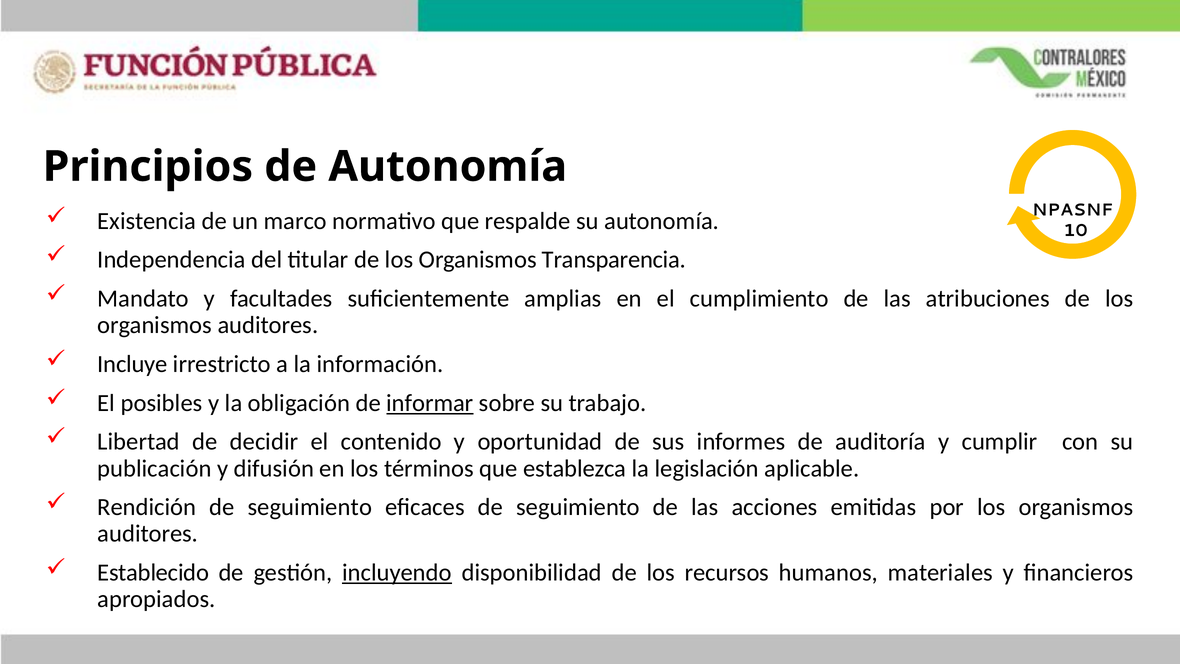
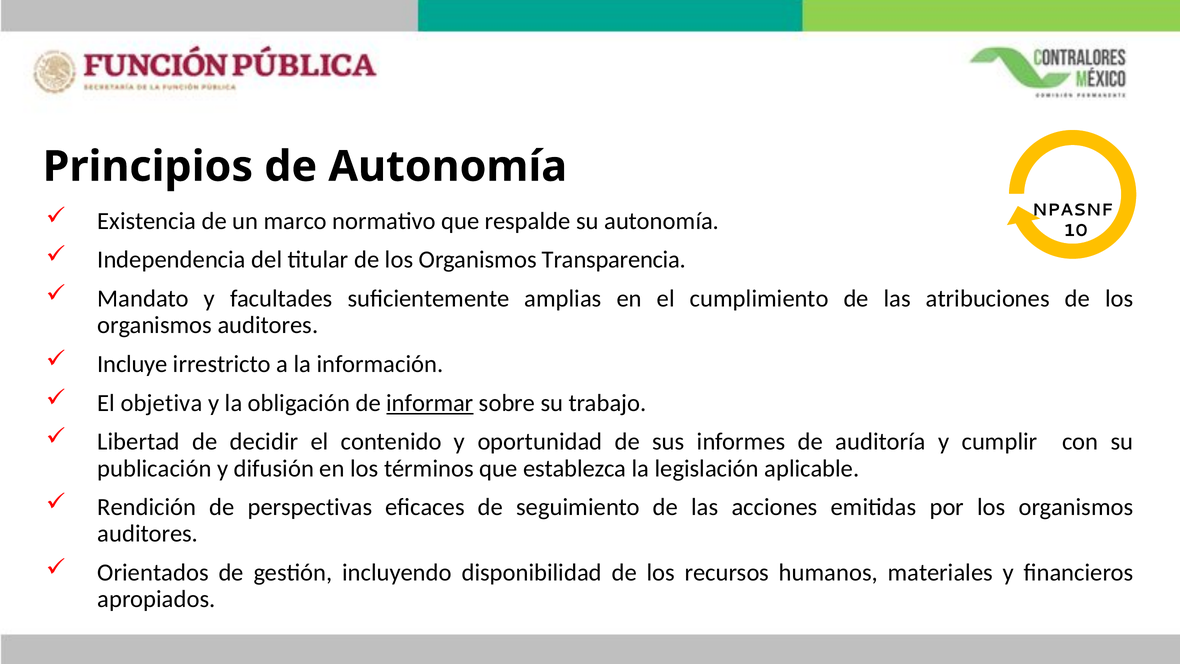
posibles: posibles -> objetiva (162, 403)
seguimiento: seguimiento -> perspectivas (310, 507)
Establecido: Establecido -> Orientados (153, 572)
incluyendo underline: present -> none (397, 572)
